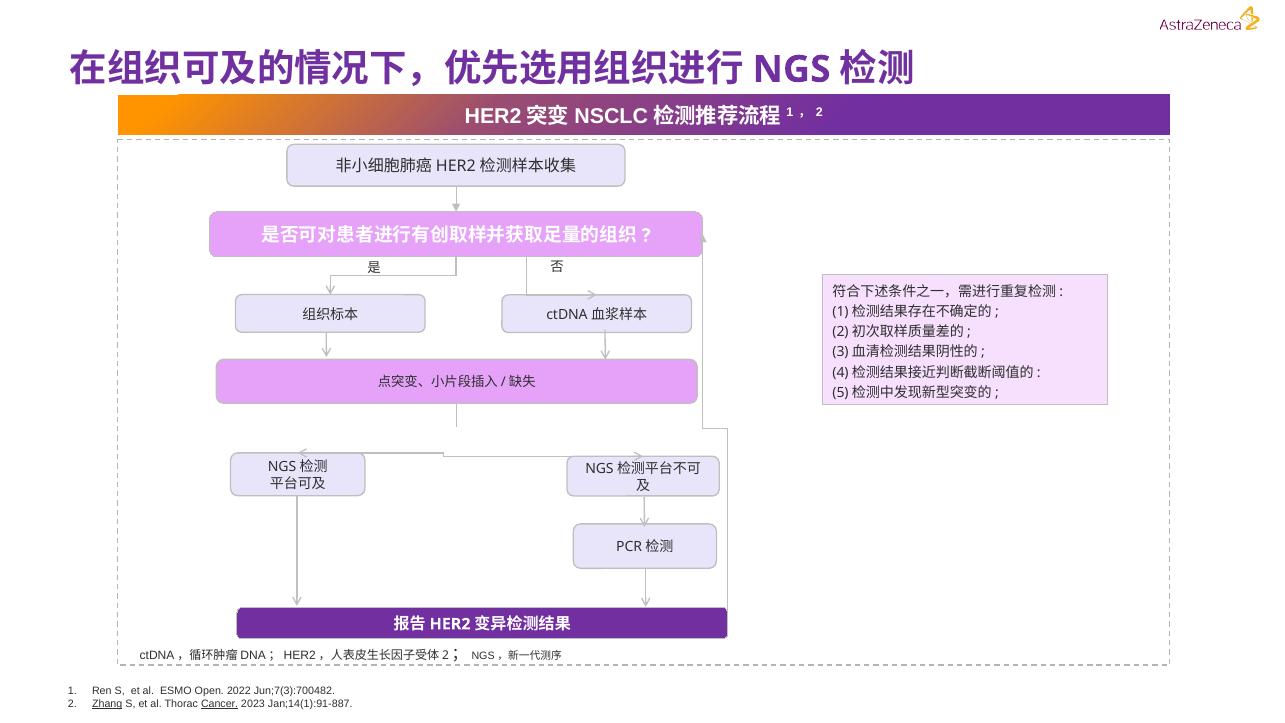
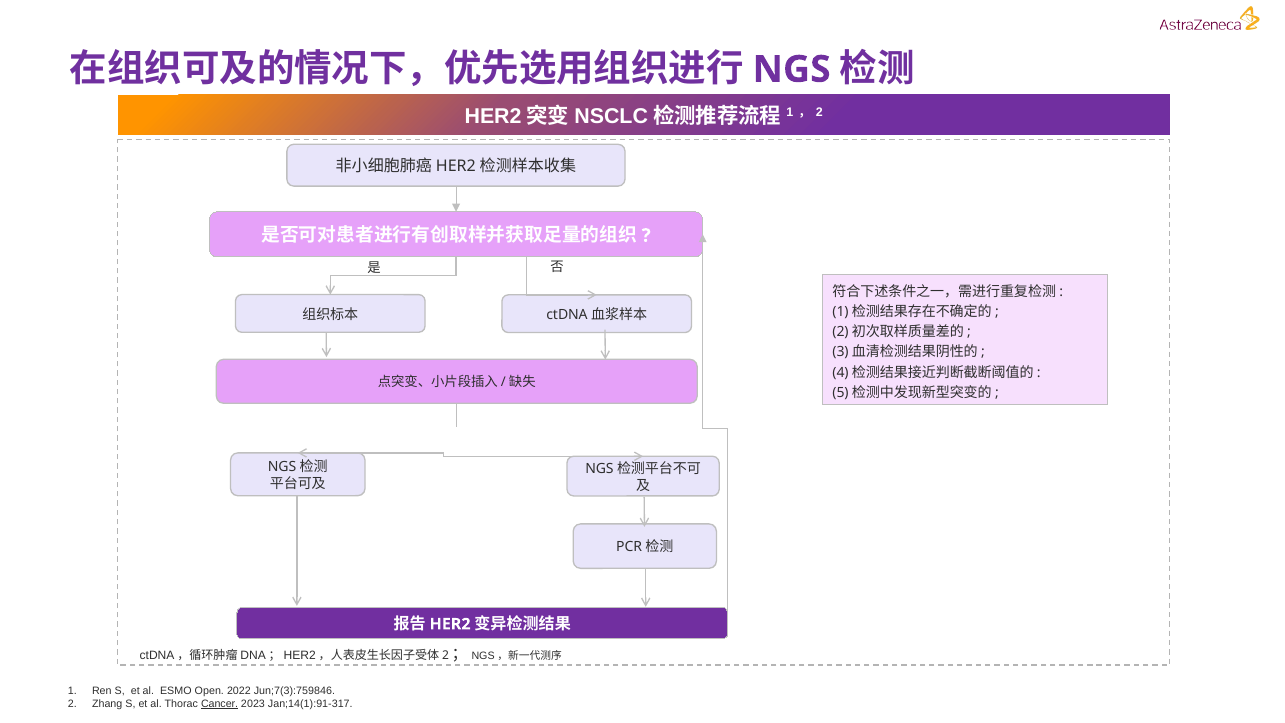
Jun;7(3):700482: Jun;7(3):700482 -> Jun;7(3):759846 (294, 691)
Zhang underline: present -> none (107, 704)
Jan;14(1):91-887: Jan;14(1):91-887 -> Jan;14(1):91-317 (310, 704)
